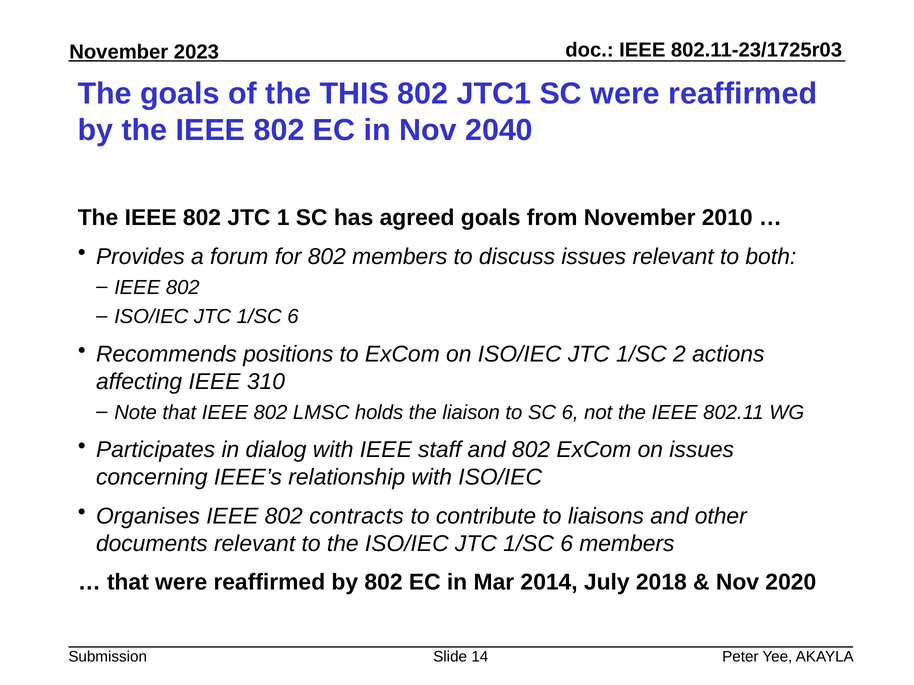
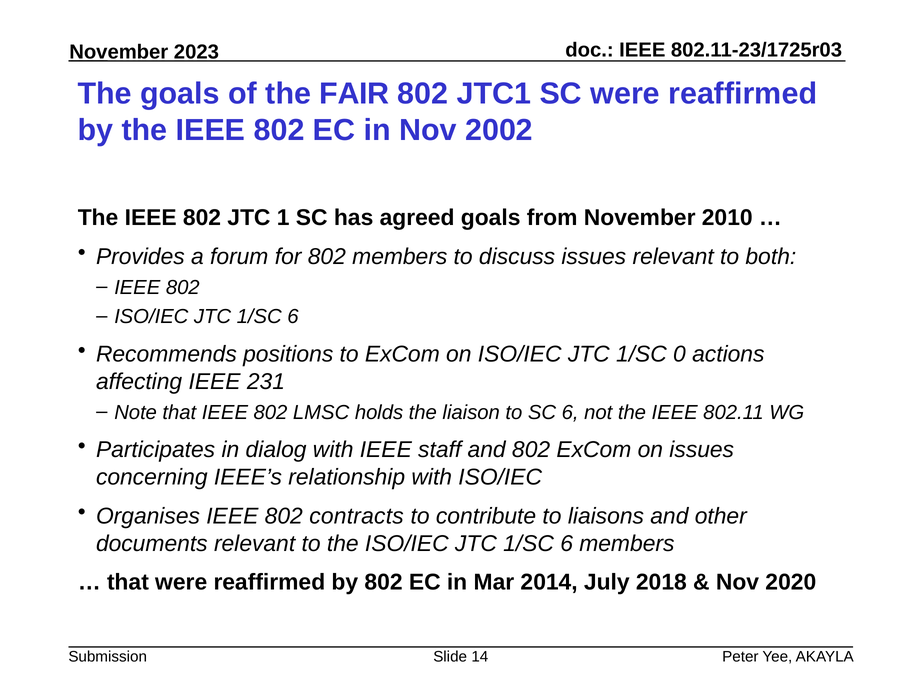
THIS: THIS -> FAIR (354, 94)
2040: 2040 -> 2002 (499, 130)
2: 2 -> 0 (679, 355)
310: 310 -> 231 (266, 382)
